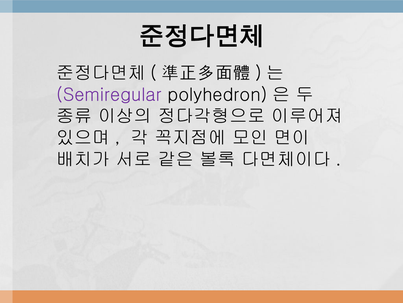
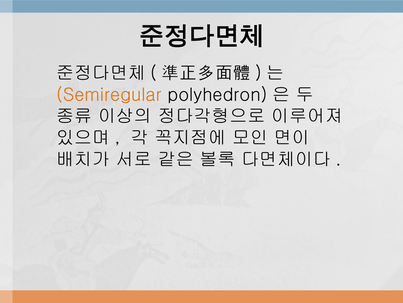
Semiregular colour: purple -> orange (109, 95)
